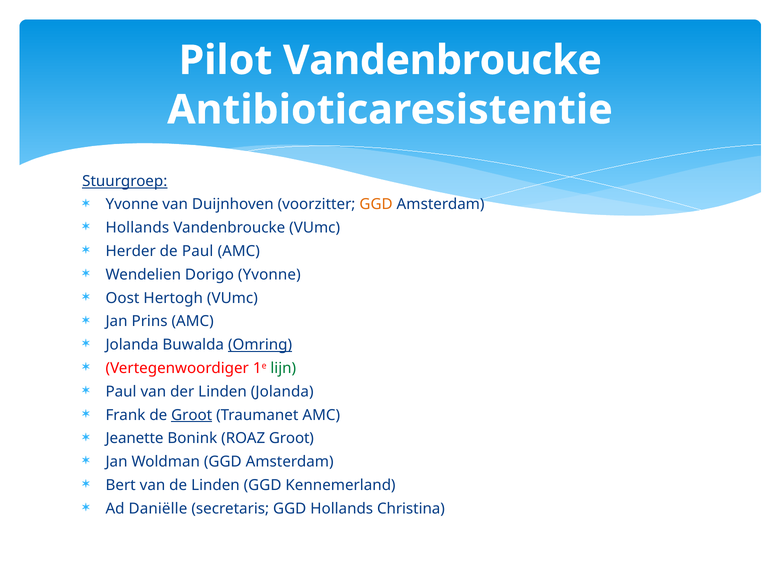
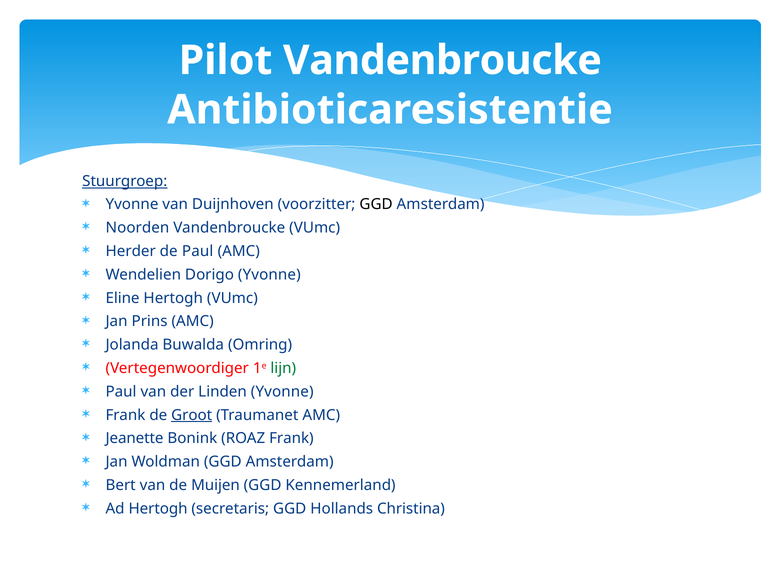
GGD colour: orange -> black (376, 204)
Hollands: Hollands -> Noorden (137, 228)
Oost: Oost -> Eline (123, 298)
Omring underline: present -> none (260, 345)
Linden Jolanda: Jolanda -> Yvonne (282, 392)
ROAZ Groot: Groot -> Frank (291, 438)
de Linden: Linden -> Muijen (215, 485)
Ad Daniëlle: Daniëlle -> Hertogh (158, 509)
